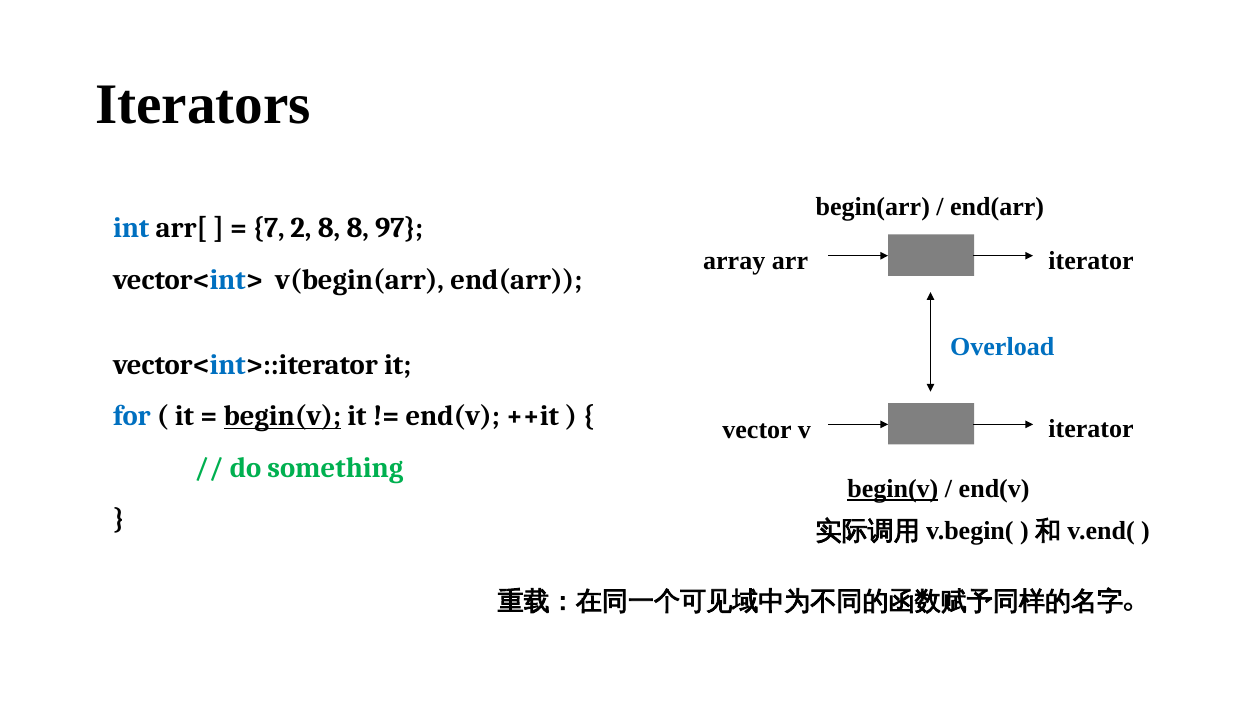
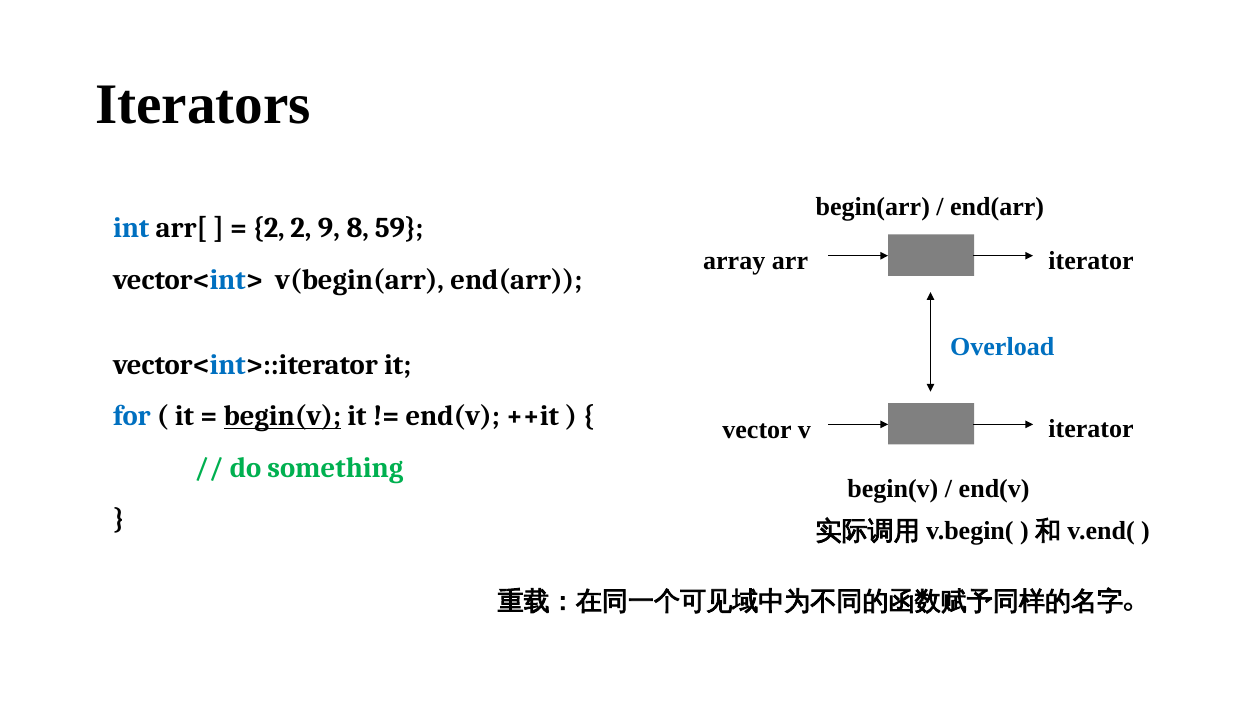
7: 7 -> 2 (269, 228)
2 8: 8 -> 9 (329, 228)
97: 97 -> 59 (399, 228)
begin(v underline: present -> none (893, 489)
